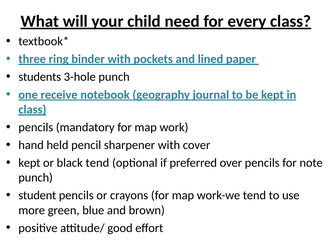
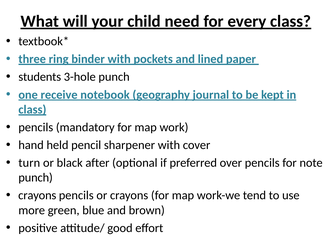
kept: kept -> turn (29, 163)
black tend: tend -> after (97, 163)
student: student -> crayons (37, 195)
